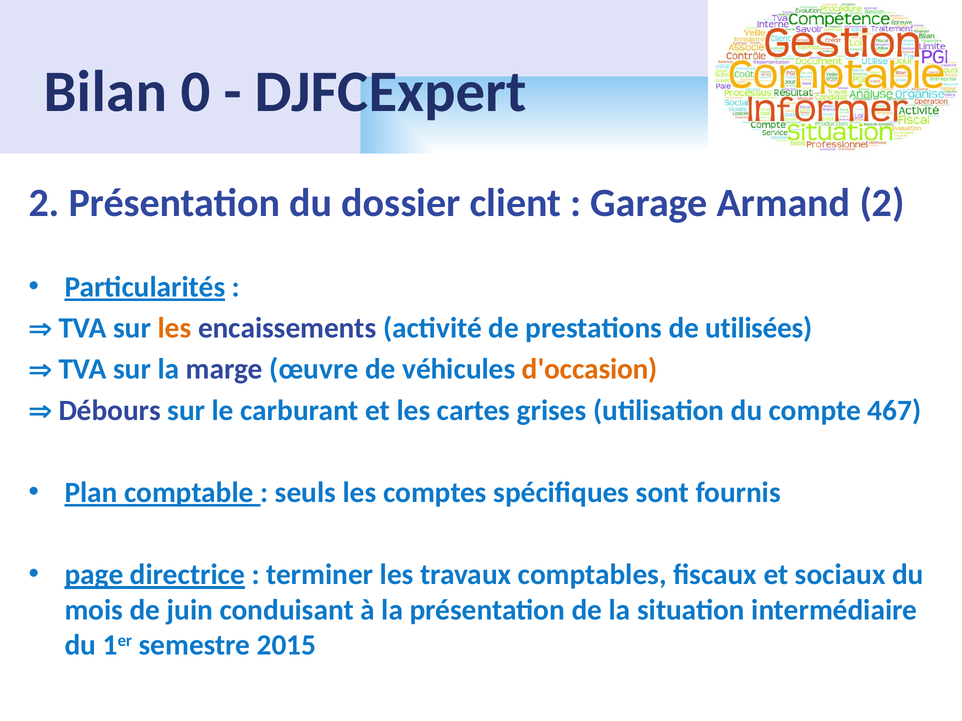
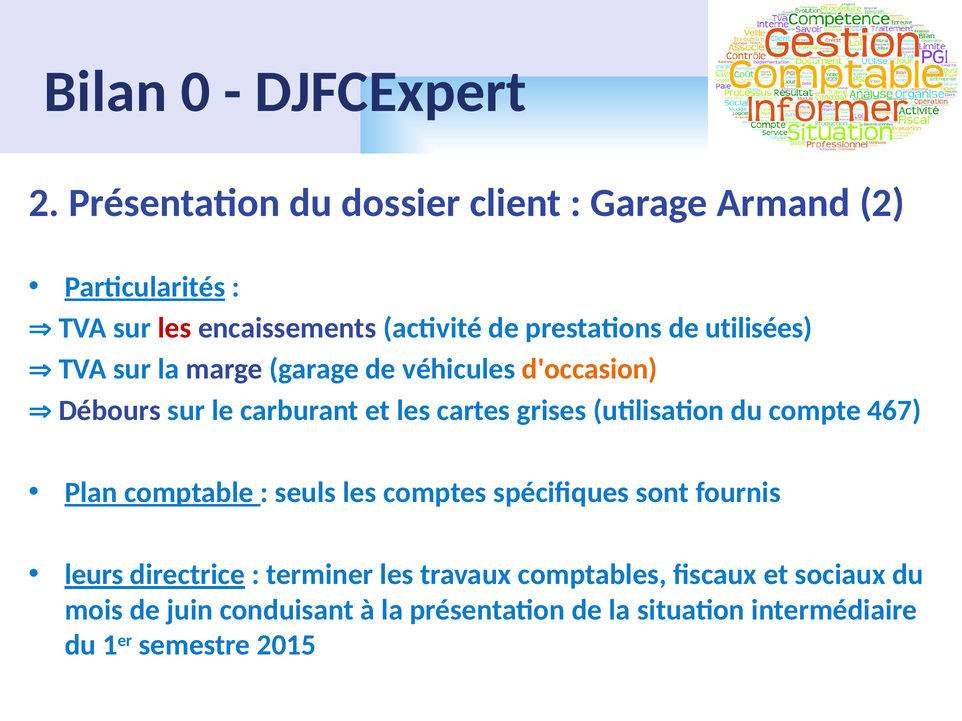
les colour: orange -> red (174, 328)
marge œuvre: œuvre -> garage (314, 369)
page: page -> leurs (94, 575)
